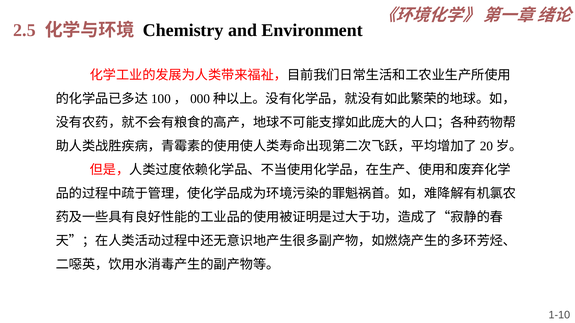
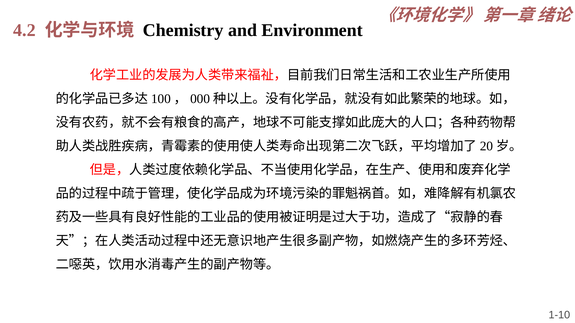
2.5: 2.5 -> 4.2 (24, 30)
